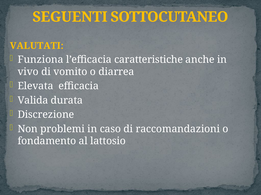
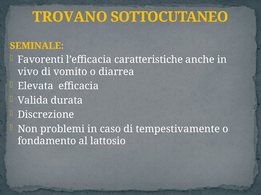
SEGUENTI: SEGUENTI -> TROVANO (70, 17)
VALUTATI: VALUTATI -> SEMINALE (37, 46)
Funziona: Funziona -> Favorenti (41, 60)
raccomandazioni: raccomandazioni -> tempestivamente (178, 129)
